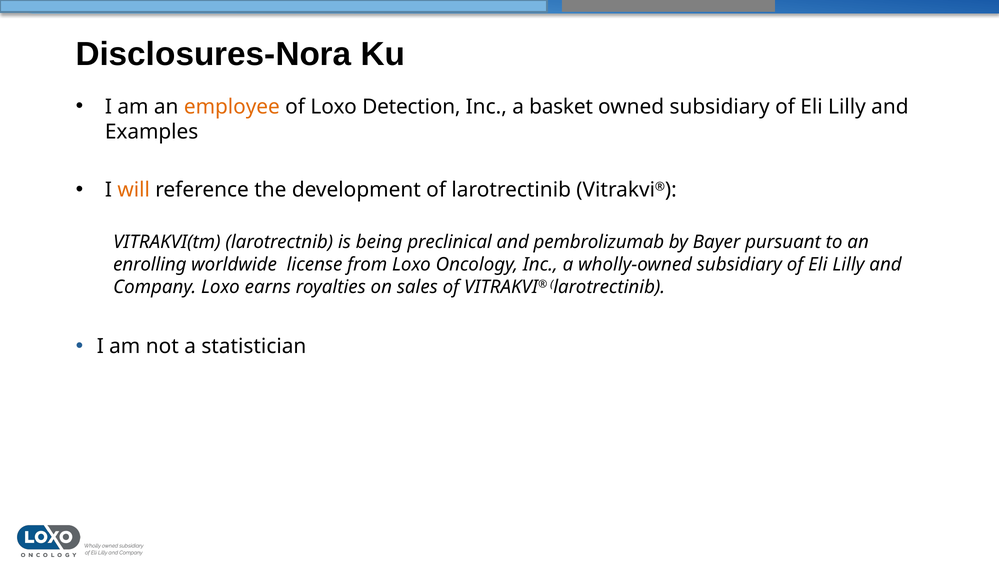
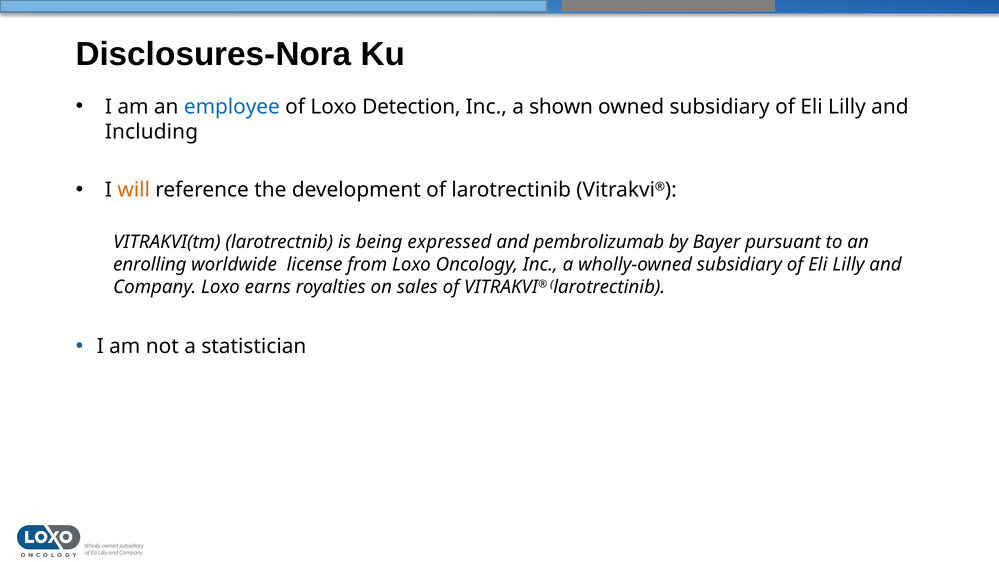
employee colour: orange -> blue (232, 107)
basket: basket -> shown (561, 107)
Examples: Examples -> Including (151, 132)
preclinical: preclinical -> expressed (449, 242)
